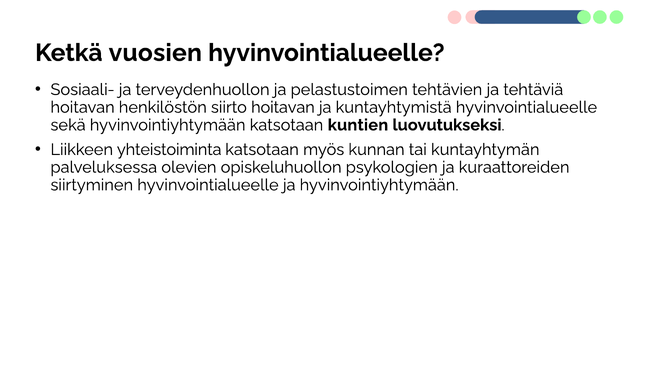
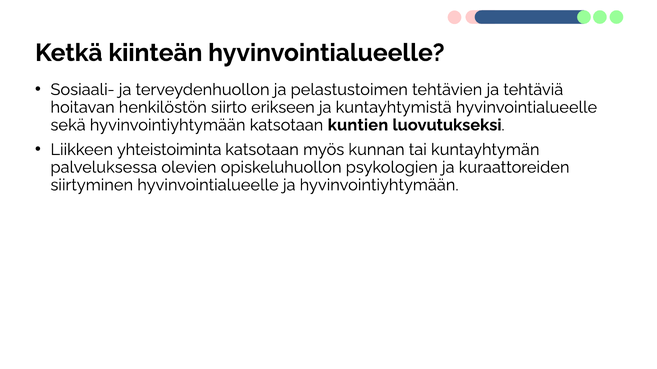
vuosien: vuosien -> kiinteän (155, 53)
siirto hoitavan: hoitavan -> erikseen (283, 107)
